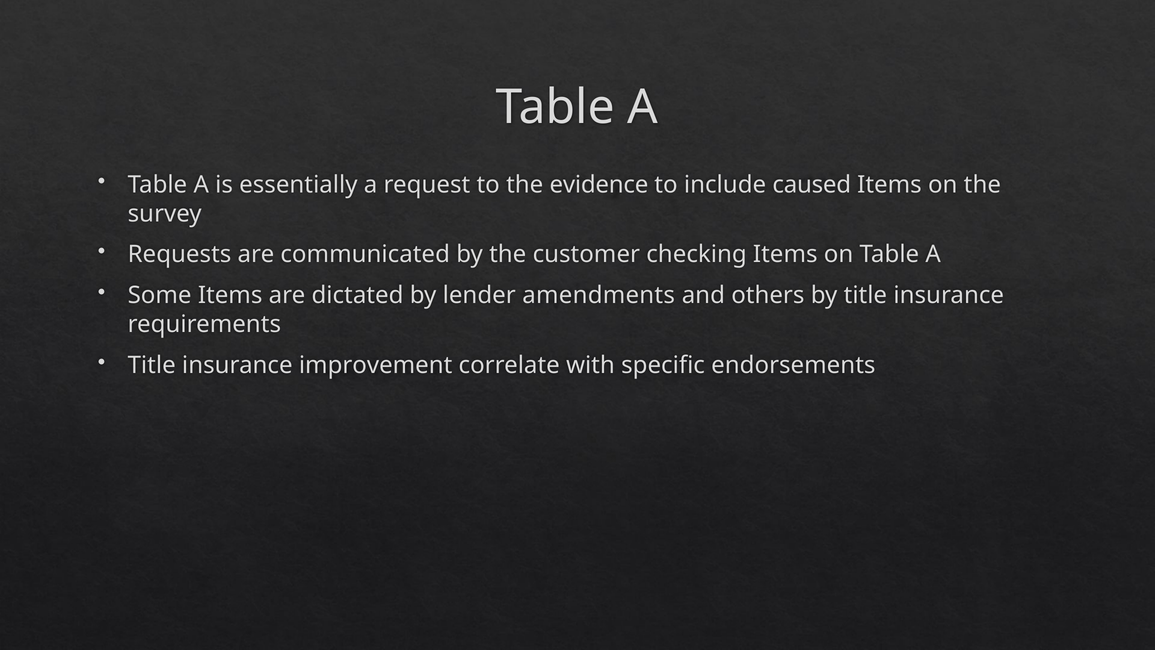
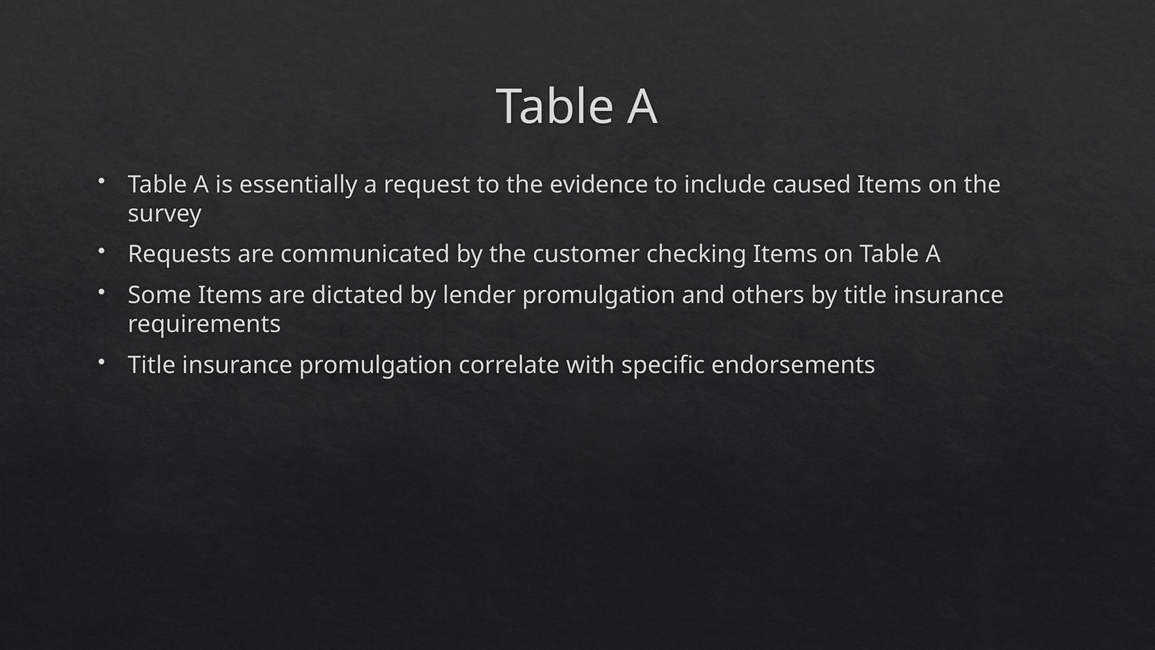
lender amendments: amendments -> promulgation (599, 295)
insurance improvement: improvement -> promulgation (376, 365)
